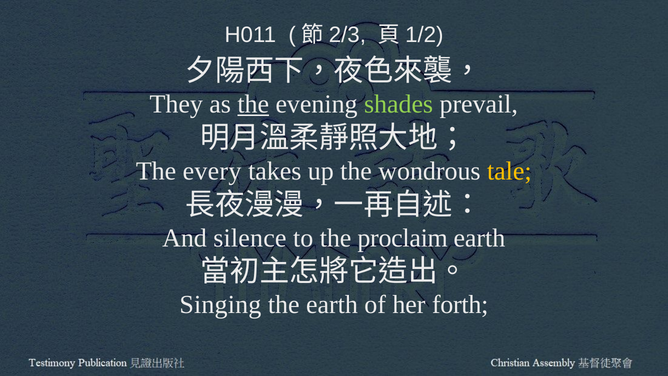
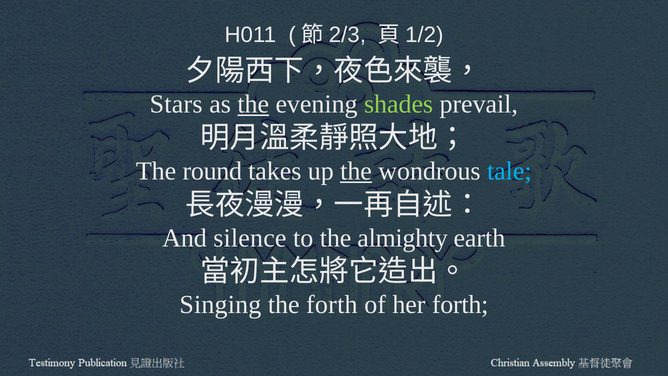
They: They -> Stars (176, 104)
every: every -> round (212, 171)
the underline: none -> present (356, 171)
tale colour: yellow -> light blue (509, 171)
proclaim: proclaim -> almighty (403, 238)
the earth: earth -> forth (332, 305)
